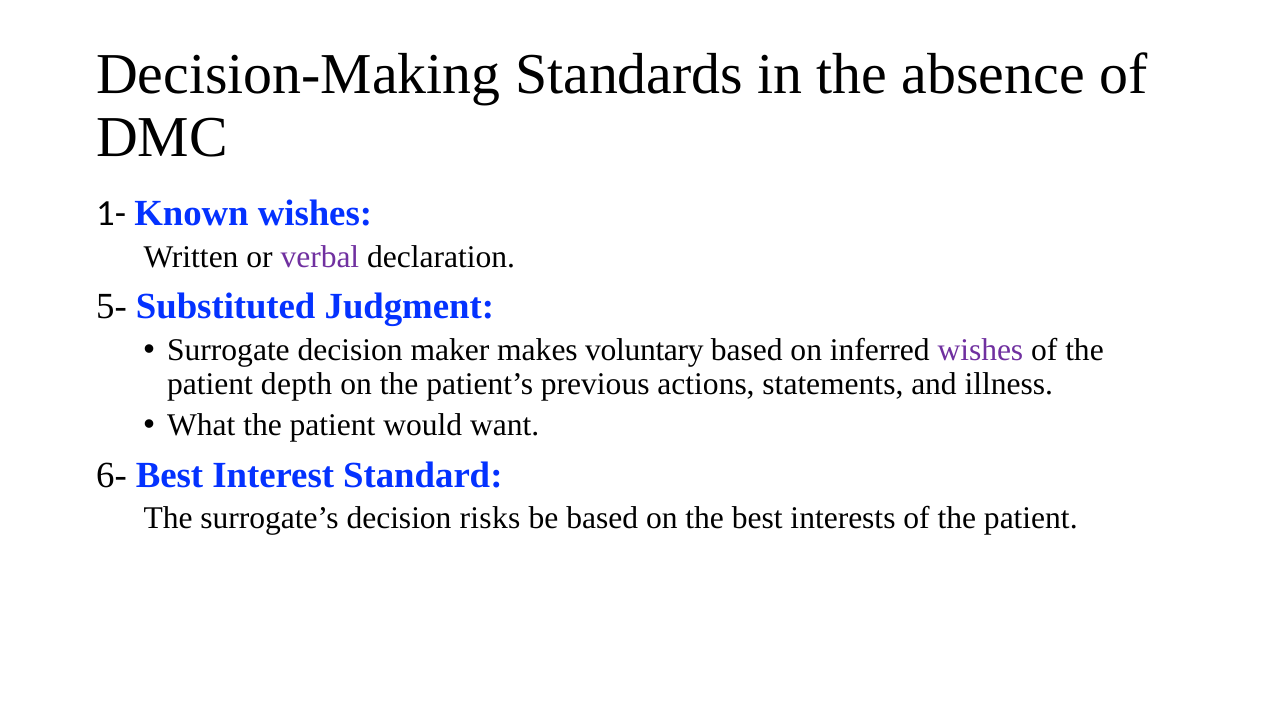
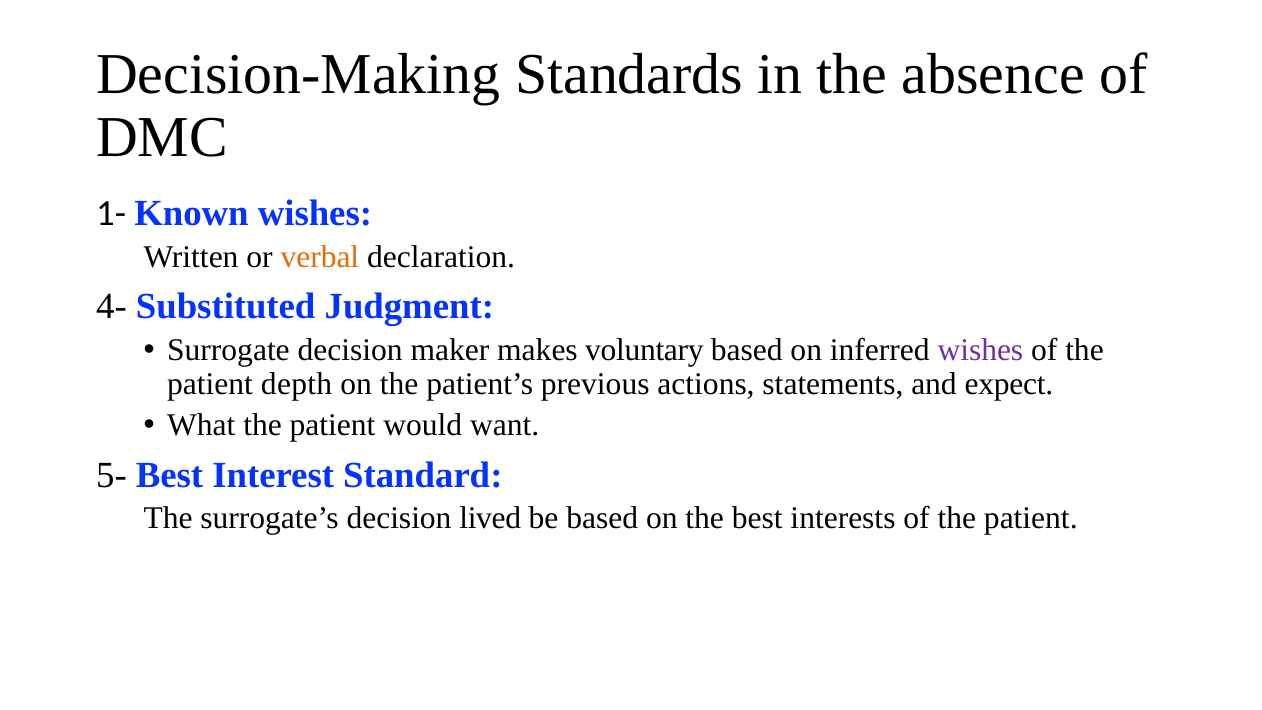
verbal colour: purple -> orange (320, 257)
5-: 5- -> 4- (112, 307)
illness: illness -> expect (1009, 384)
6-: 6- -> 5- (112, 475)
risks: risks -> lived (490, 518)
